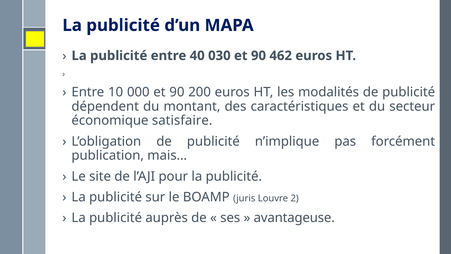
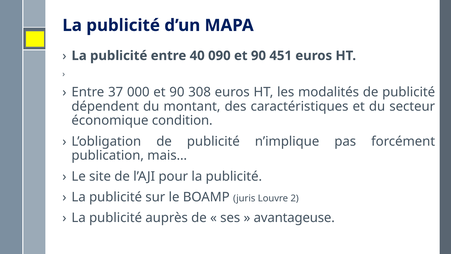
030: 030 -> 090 (219, 56)
462: 462 -> 451 (281, 56)
10: 10 -> 37 (116, 92)
200: 200 -> 308 (200, 92)
satisfaire: satisfaire -> condition (182, 120)
